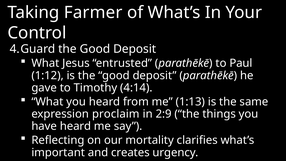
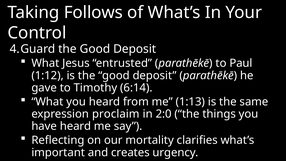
Farmer: Farmer -> Follows (93, 12)
4:14: 4:14 -> 6:14 (136, 88)
2:9: 2:9 -> 2:0 (164, 114)
